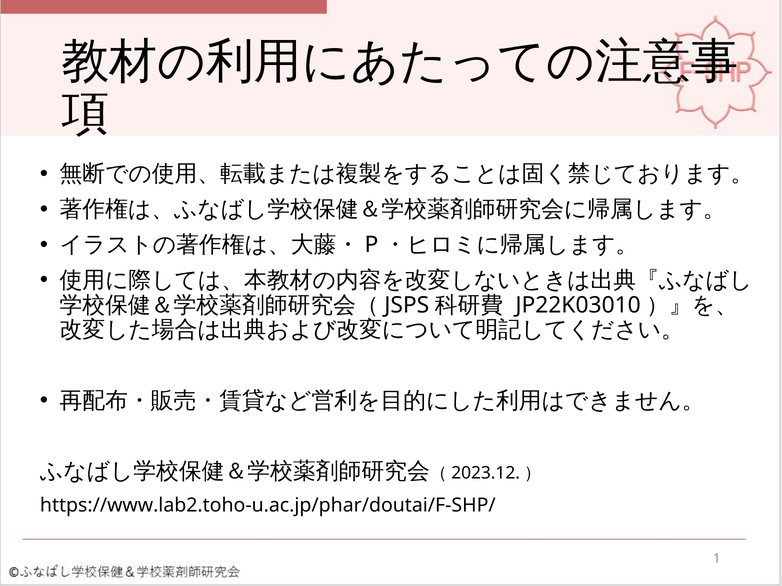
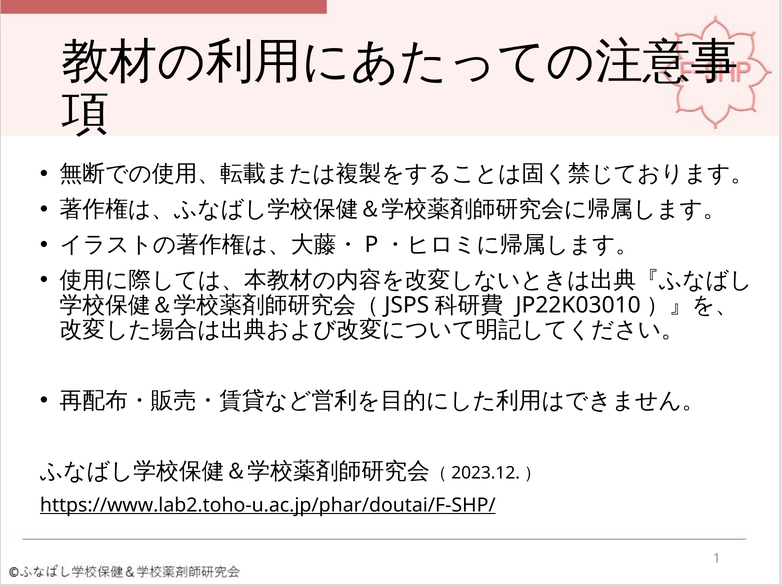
https://www.lab2.toho-u.ac.jp/phar/doutai/F-SHP/ underline: none -> present (268, 506)
